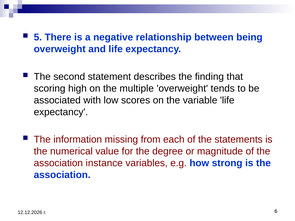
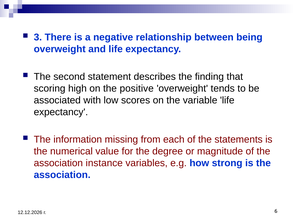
5: 5 -> 3 (38, 37)
multiple: multiple -> positive (137, 89)
